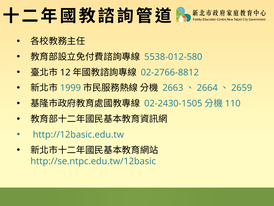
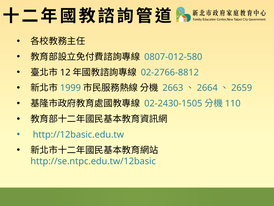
5538-012-580: 5538-012-580 -> 0807-012-580 (173, 57)
